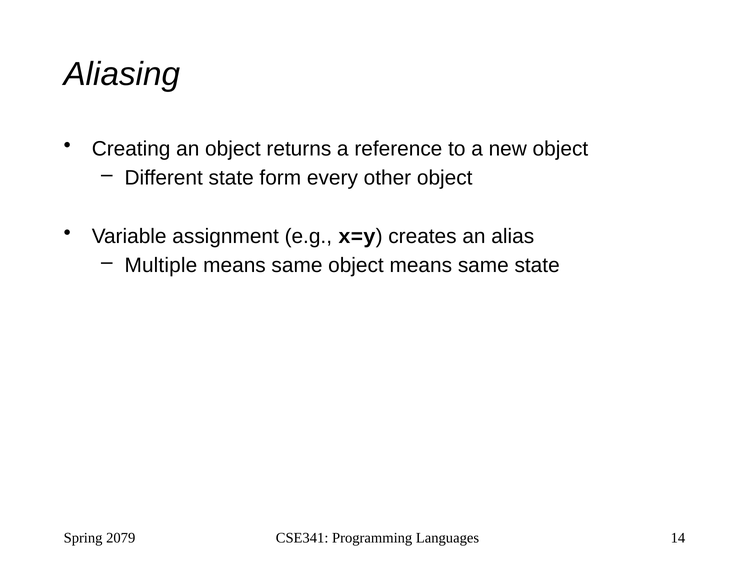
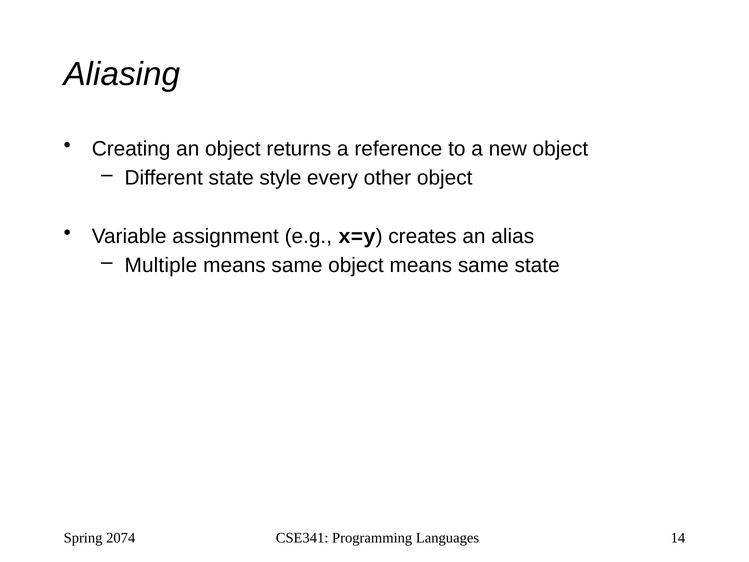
form: form -> style (280, 178)
2079: 2079 -> 2074 (121, 538)
